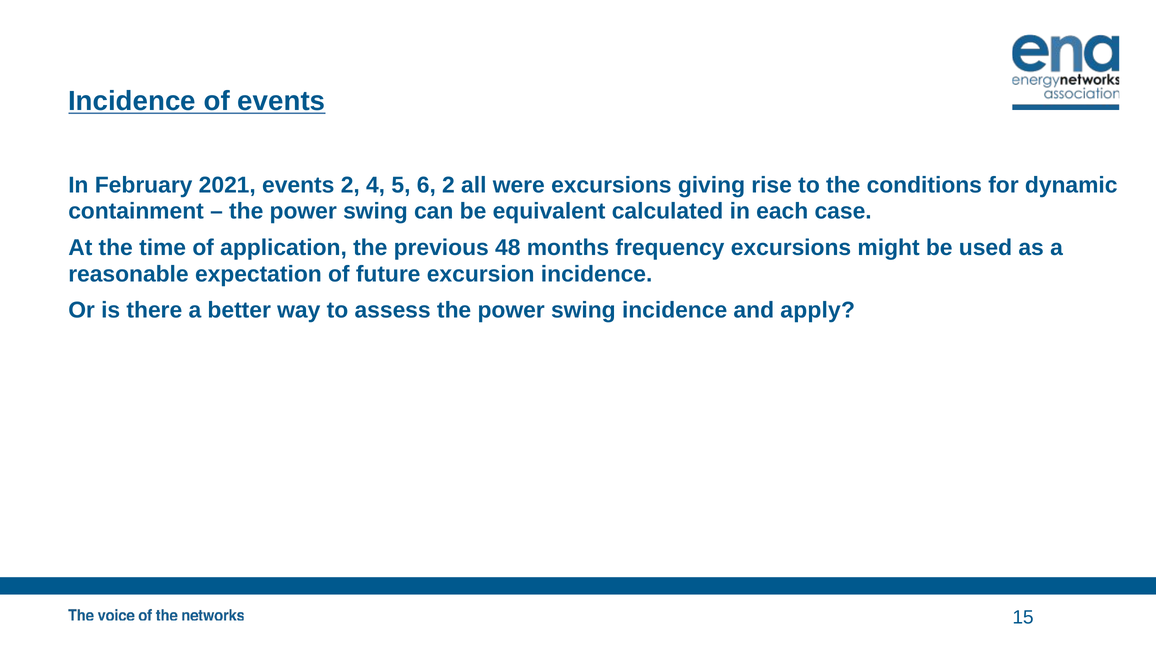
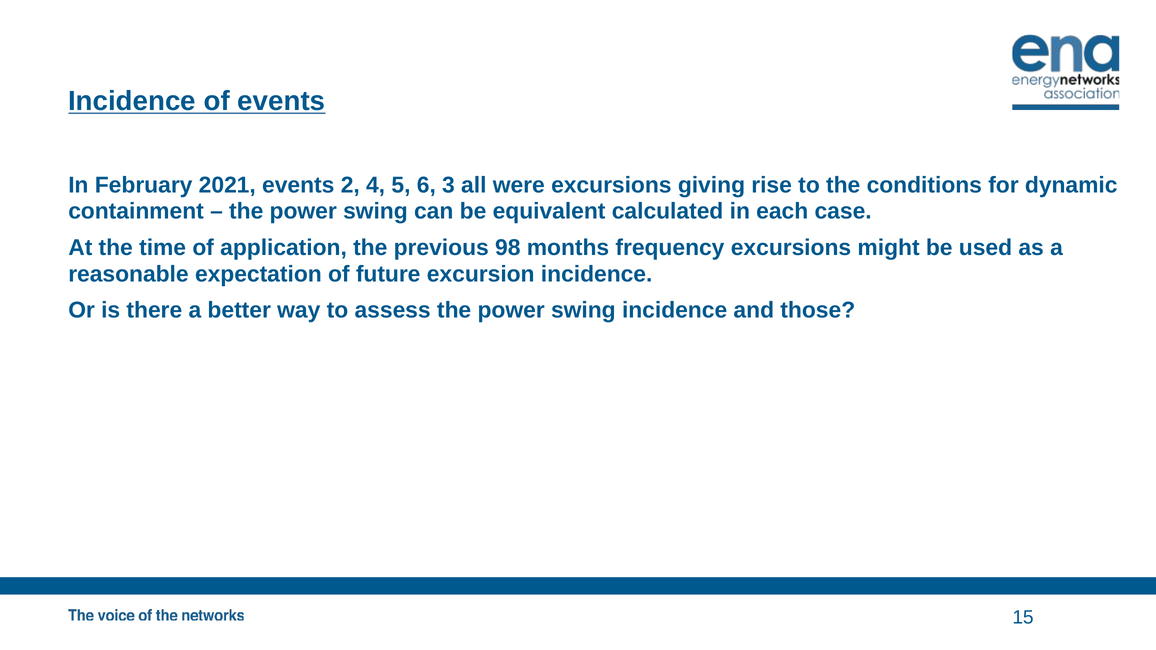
6 2: 2 -> 3 (448, 185)
48: 48 -> 98 (508, 248)
apply: apply -> those (818, 310)
